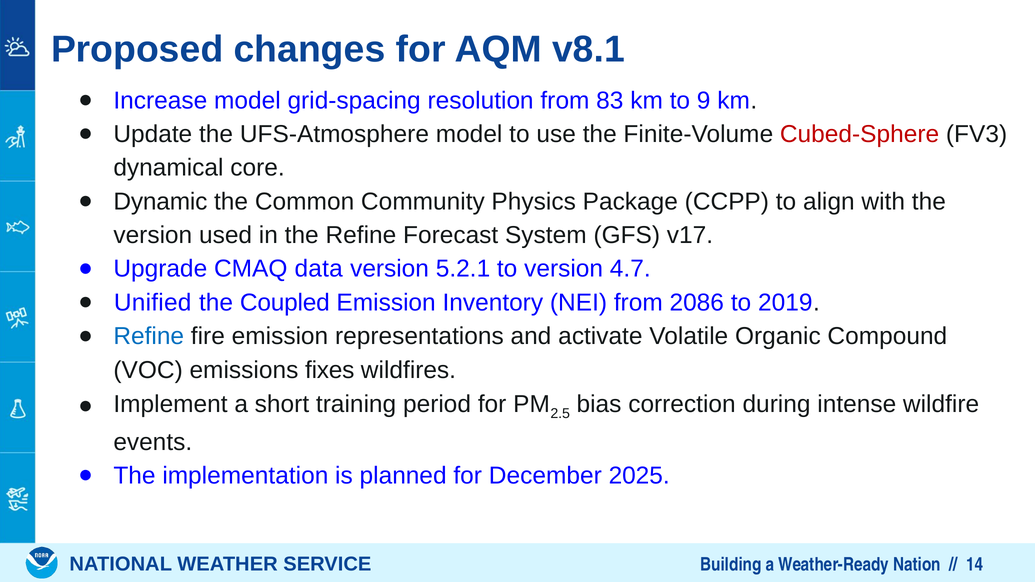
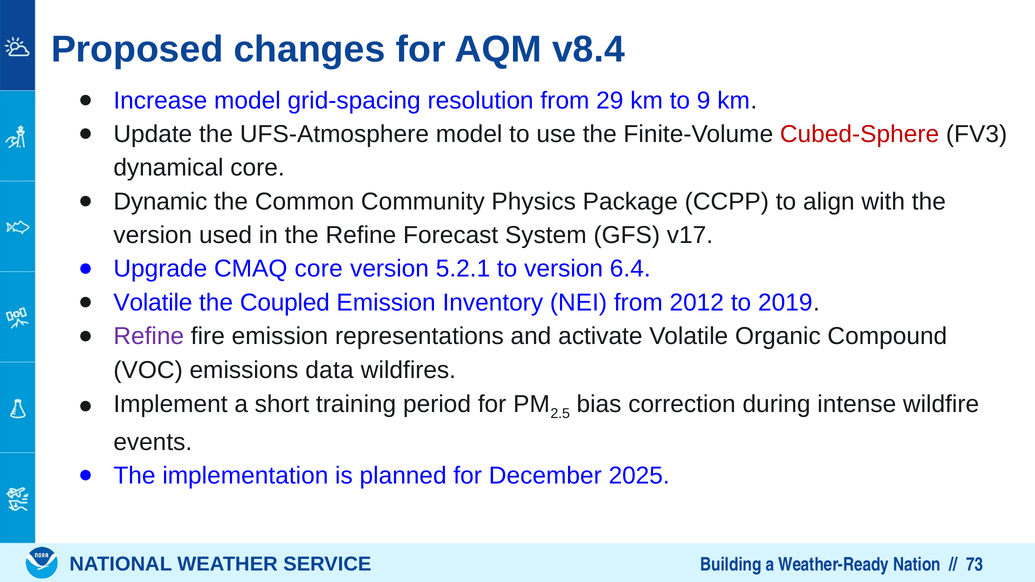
v8.1: v8.1 -> v8.4 (589, 50)
83: 83 -> 29 (610, 100)
CMAQ data: data -> core (319, 269)
4.7: 4.7 -> 6.4 (630, 269)
Unified: Unified -> Volatile (153, 303)
2086: 2086 -> 2012 (697, 303)
Refine colour: blue -> purple (149, 336)
fixes: fixes -> data (329, 370)
14: 14 -> 73 (975, 565)
